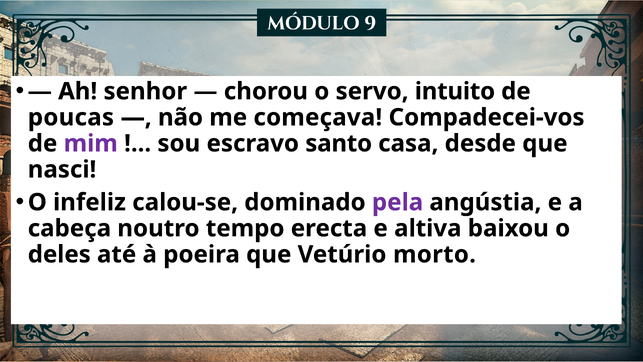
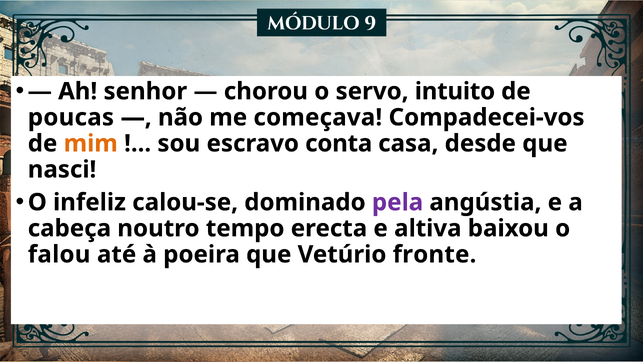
mim colour: purple -> orange (91, 143)
santo: santo -> conta (339, 143)
deles: deles -> falou (59, 254)
morto: morto -> fronte (435, 254)
